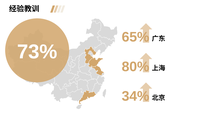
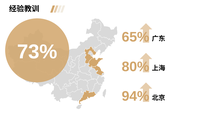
34%: 34% -> 94% (136, 96)
